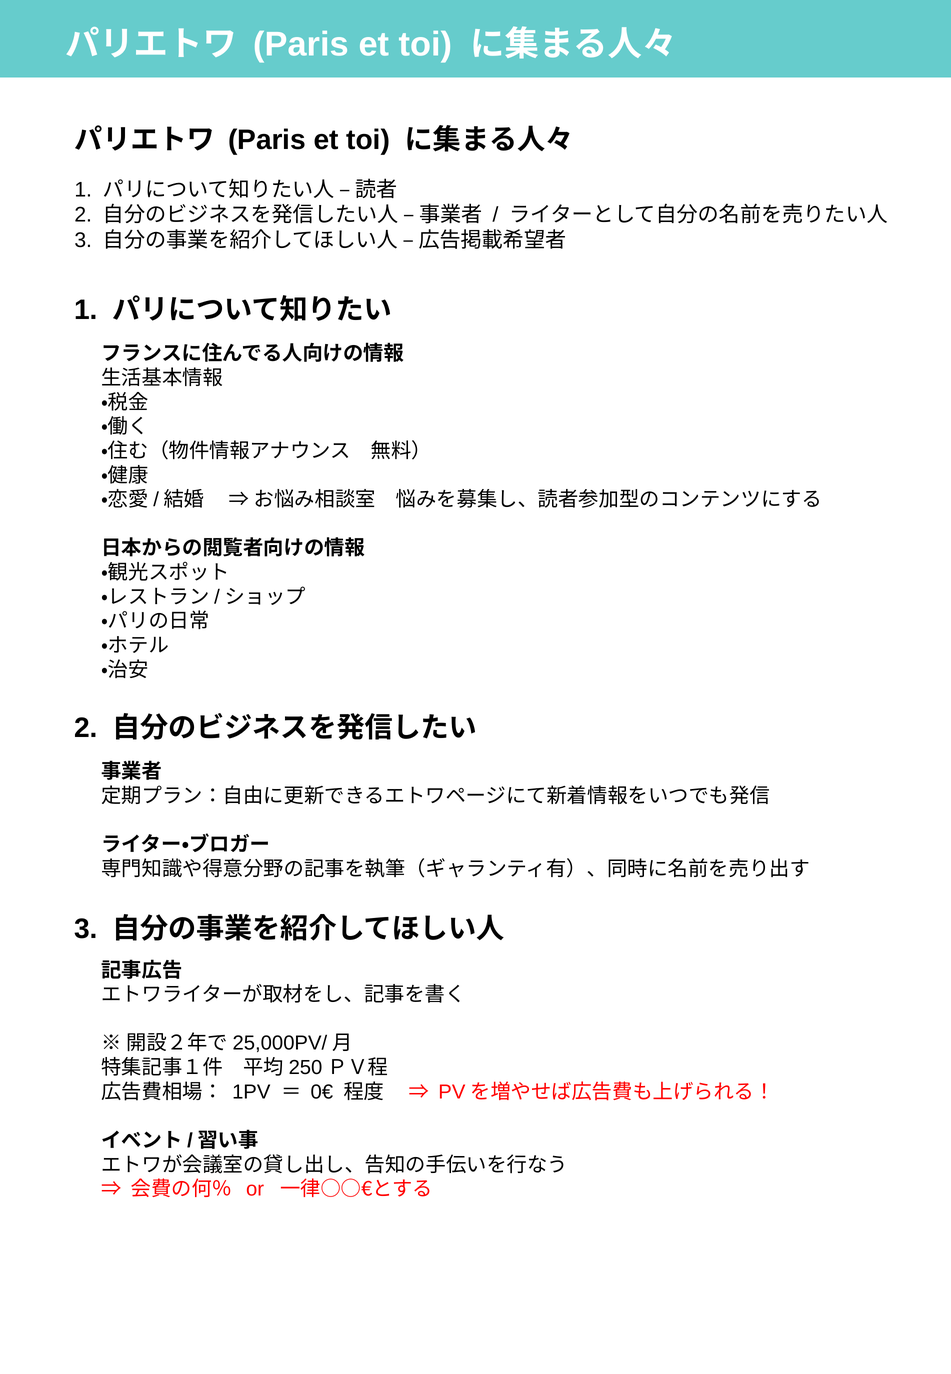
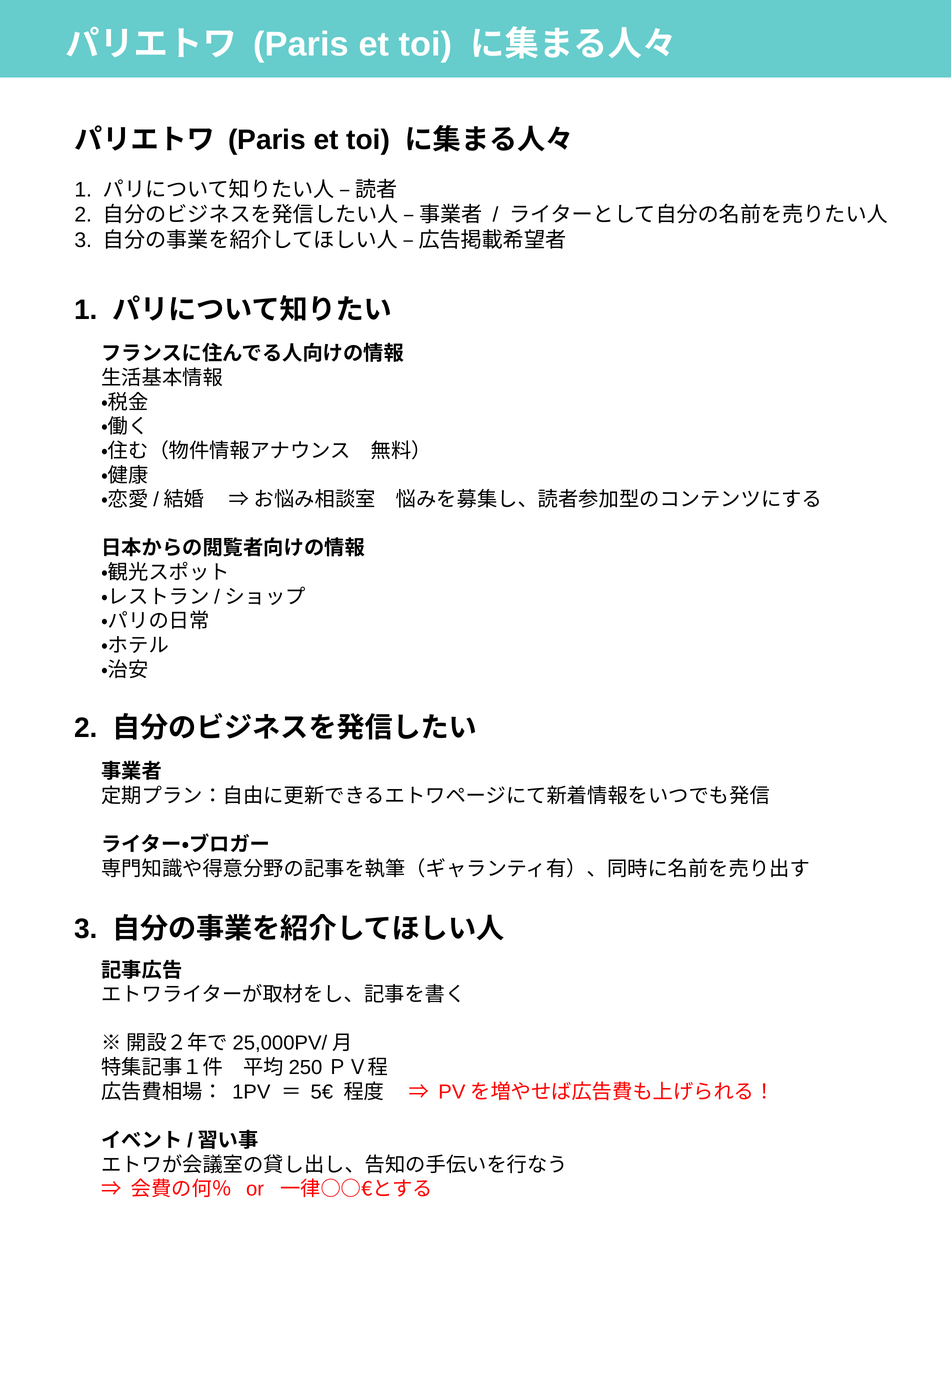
0€: 0€ -> 5€ (322, 1092)
